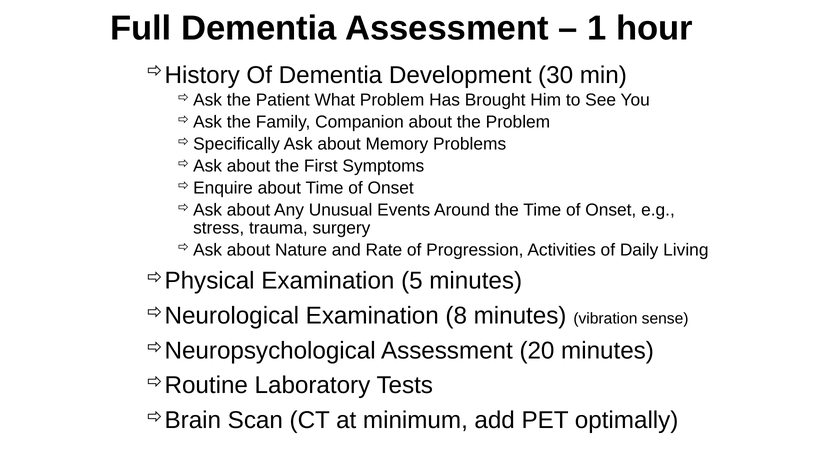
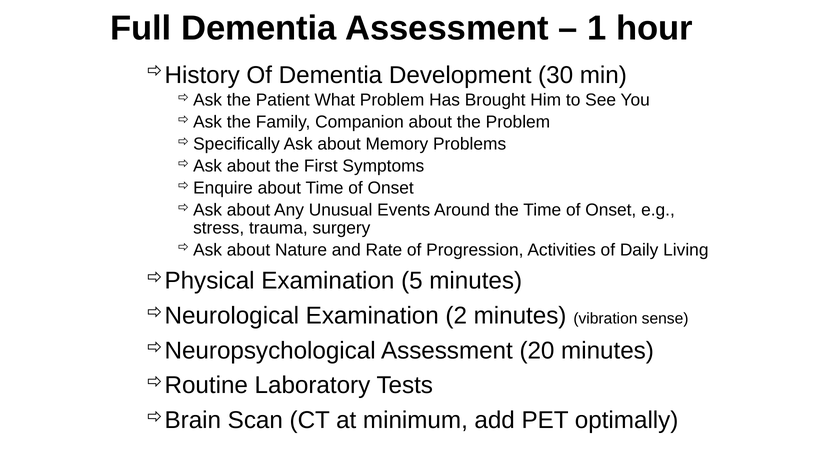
8: 8 -> 2 (456, 315)
